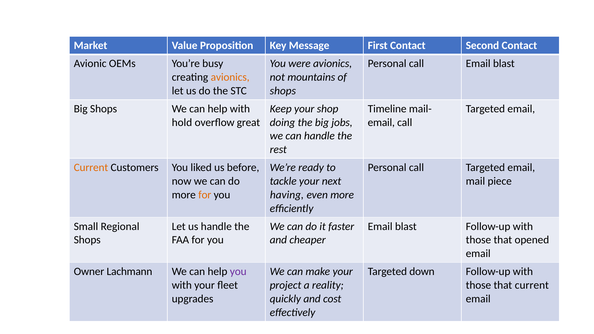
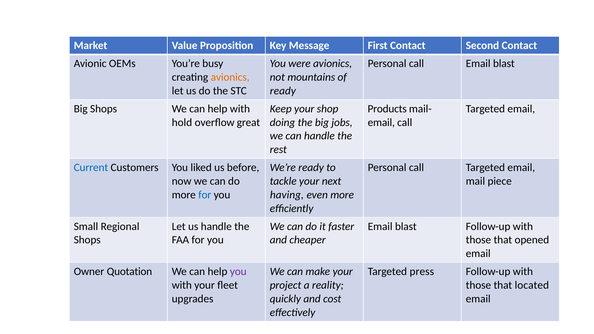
shops: shops -> ready (283, 91)
Timeline: Timeline -> Products (387, 109)
Current colour: orange -> blue (91, 168)
for colour: orange -> blue (205, 195)
Lachmann: Lachmann -> Quotation (129, 272)
down: down -> press (422, 272)
that current: current -> located (532, 285)
